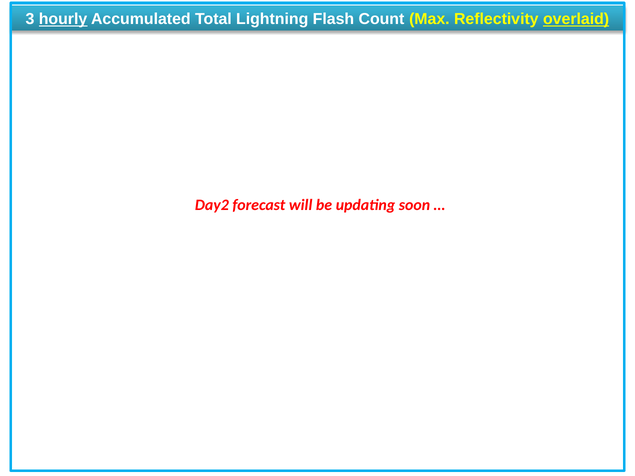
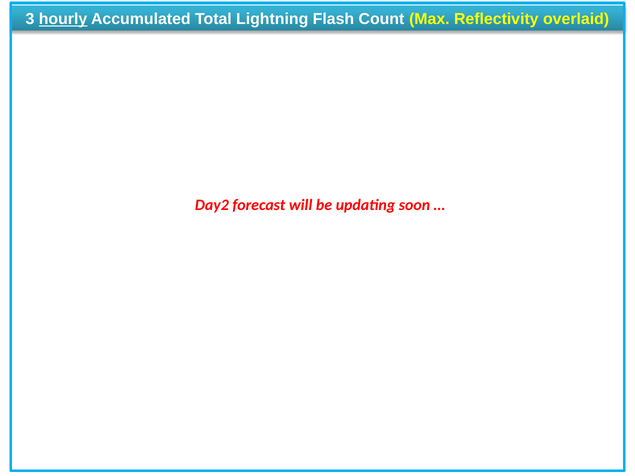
overlaid underline: present -> none (576, 19)
